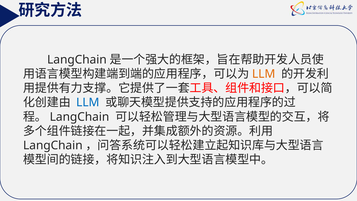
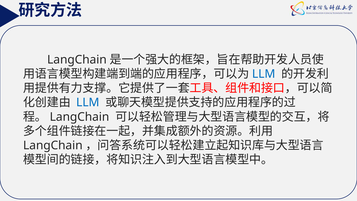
LLM colour: orange -> blue (264, 74)
